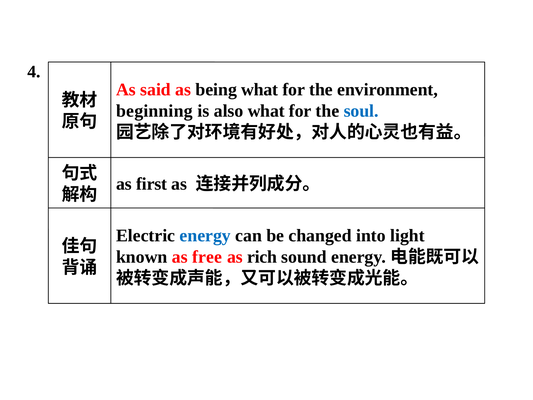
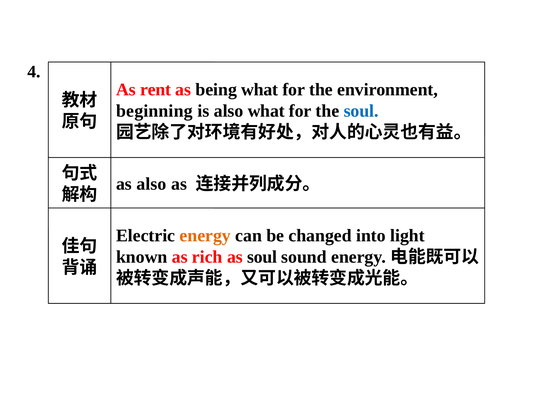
said: said -> rent (156, 90)
as first: first -> also (151, 184)
energy colour: blue -> orange (205, 235)
free: free -> rich (207, 257)
as rich: rich -> soul (262, 257)
